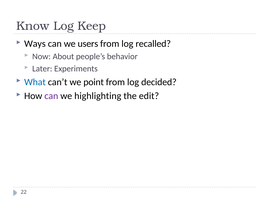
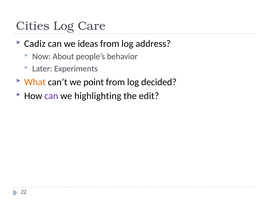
Know: Know -> Cities (33, 26)
Keep: Keep -> Care (92, 26)
Ways: Ways -> Cadiz (35, 44)
users: users -> ideas (88, 44)
recalled: recalled -> address (153, 44)
What colour: blue -> orange (35, 82)
